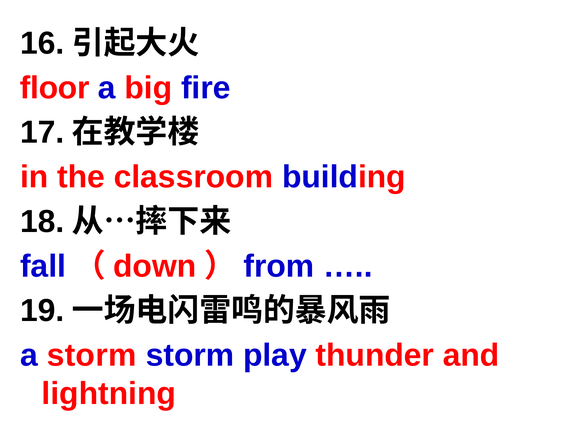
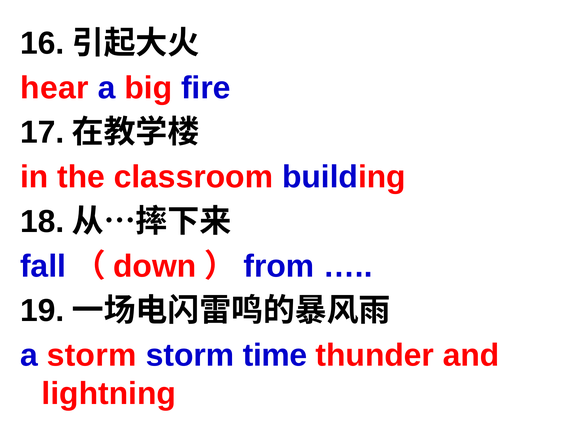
floor: floor -> hear (54, 88)
play: play -> time (275, 356)
